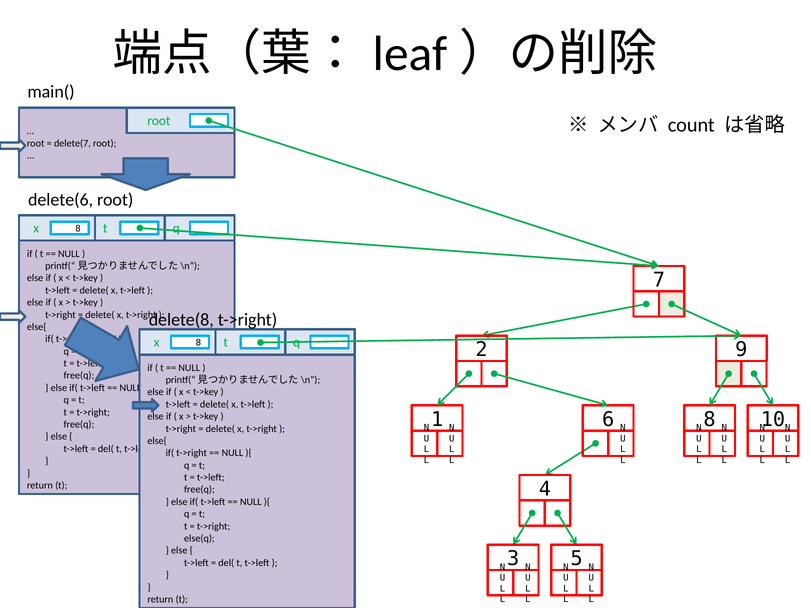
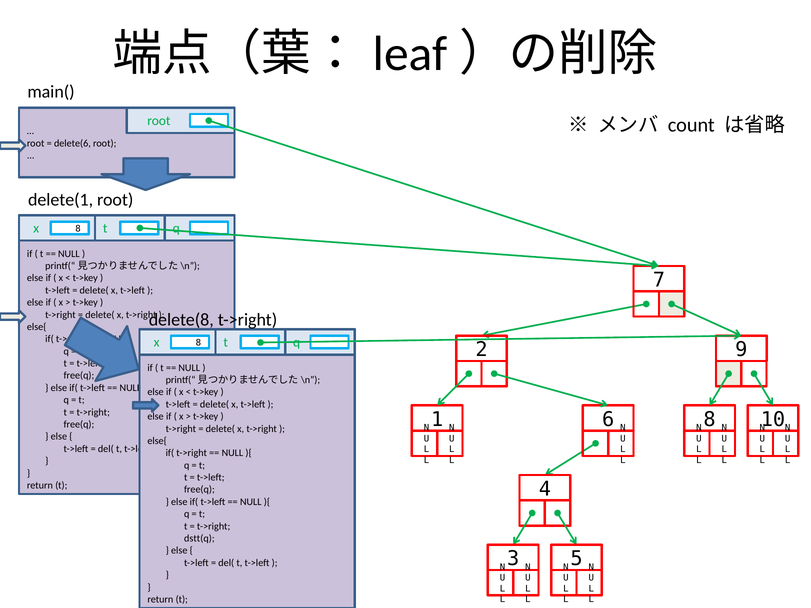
delete(7: delete(7 -> delete(6 (72, 143)
delete(6: delete(6 -> delete(1 (61, 200)
else(q: else(q -> dstt(q (199, 539)
